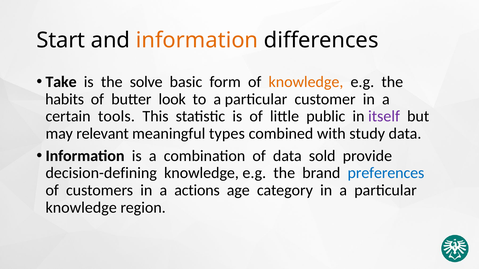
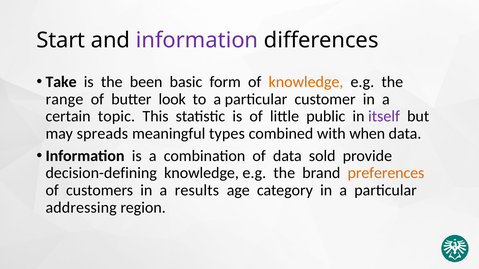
information colour: orange -> purple (197, 40)
solve: solve -> been (146, 82)
habits: habits -> range (64, 99)
tools: tools -> topic (116, 117)
relevant: relevant -> spreads (102, 134)
study: study -> when (367, 134)
preferences colour: blue -> orange (386, 173)
actions: actions -> results (197, 191)
knowledge: knowledge -> addressing (81, 208)
